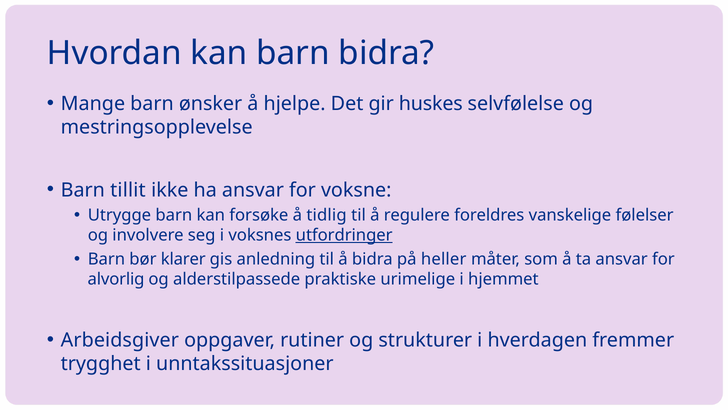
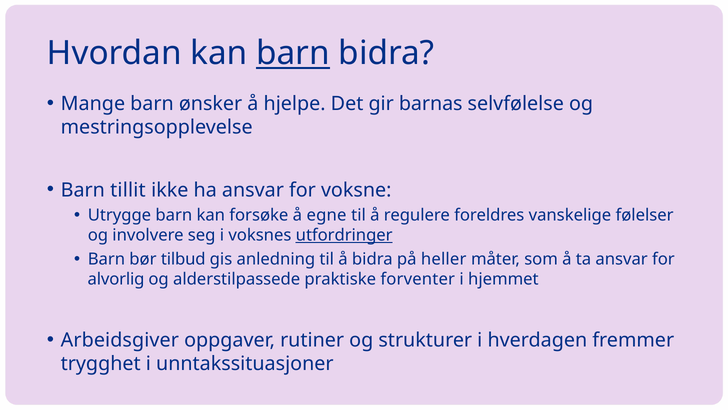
barn underline: none -> present (293, 53)
huskes: huskes -> barnas (431, 104)
tidlig: tidlig -> egne (327, 215)
klarer: klarer -> tilbud (183, 259)
urimelige: urimelige -> forventer (418, 279)
